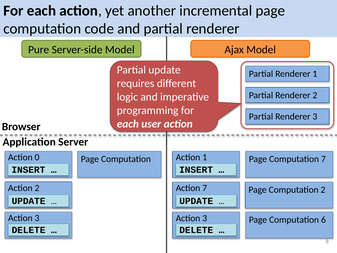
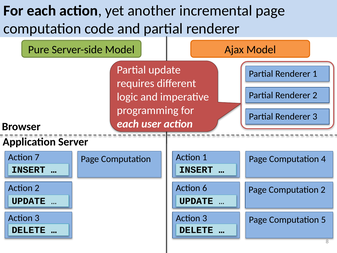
0: 0 -> 7 (37, 157)
Computation 7: 7 -> 4 (323, 159)
Action 7: 7 -> 6 (205, 188)
6: 6 -> 5 (323, 220)
